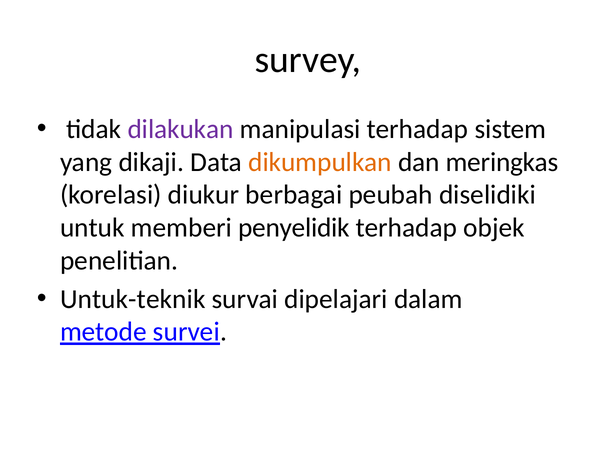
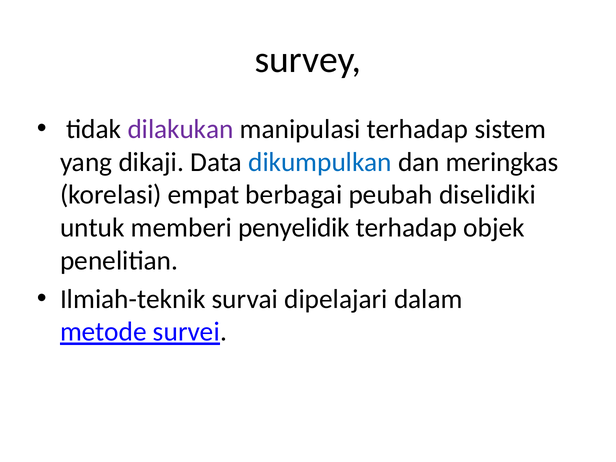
dikumpulkan colour: orange -> blue (320, 162)
diukur: diukur -> empat (204, 195)
Untuk-teknik: Untuk-teknik -> Ilmiah-teknik (133, 299)
